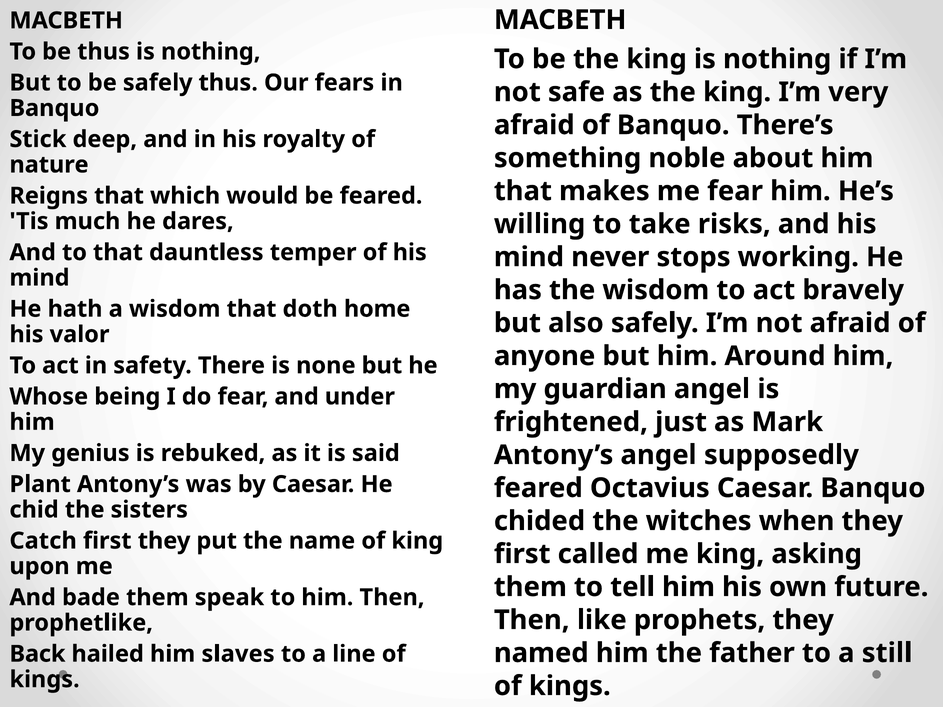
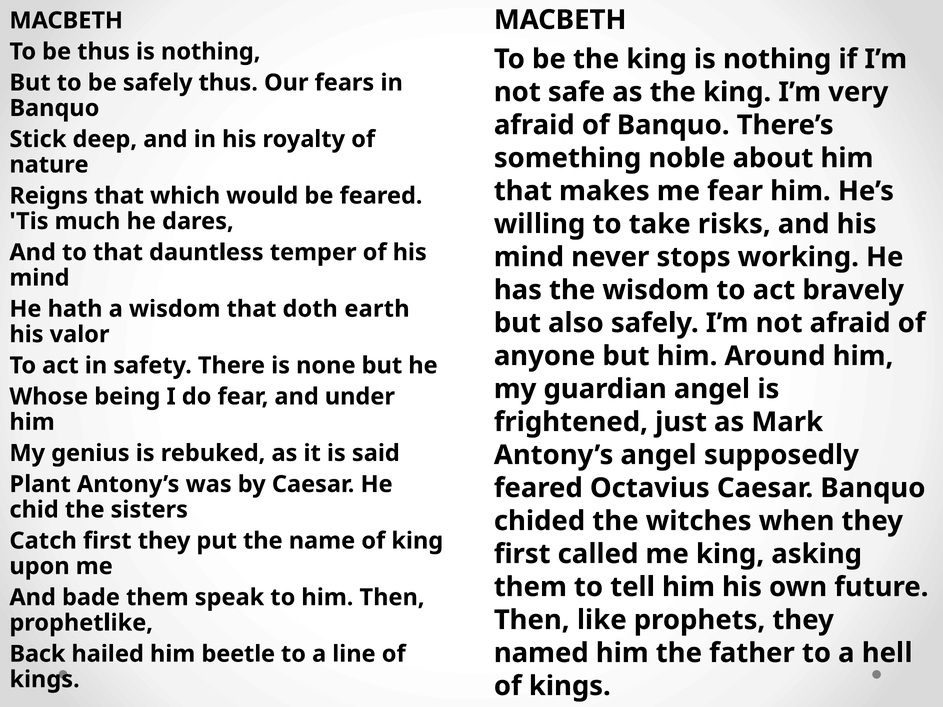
home: home -> earth (377, 309)
still: still -> hell (887, 653)
slaves: slaves -> beetle (238, 654)
